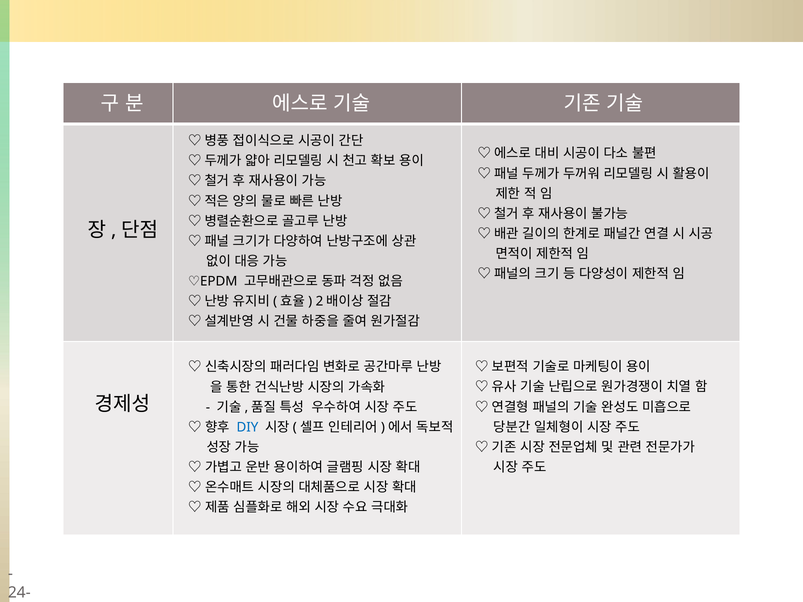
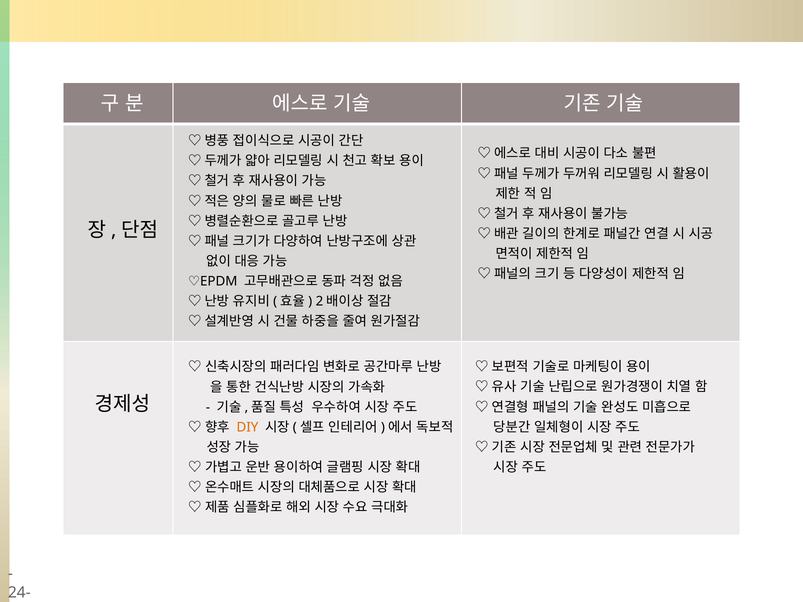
DIY colour: blue -> orange (247, 427)
